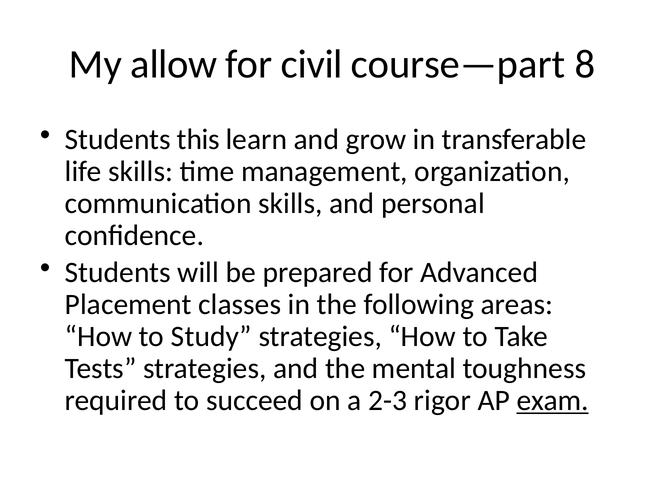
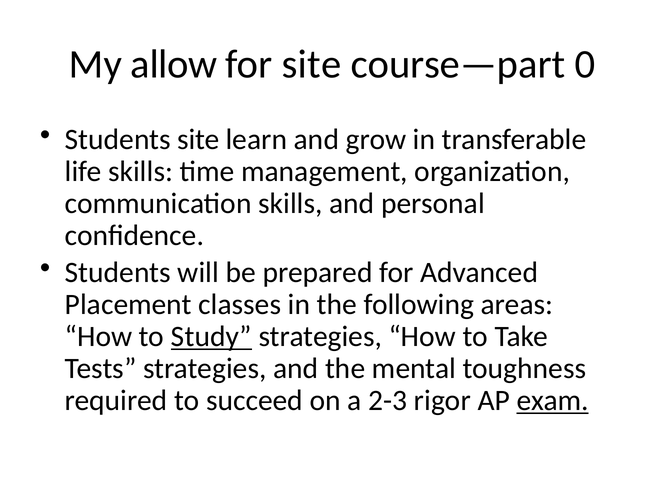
for civil: civil -> site (312, 64)
8: 8 -> 0 (585, 64)
Students this: this -> site (198, 140)
Study underline: none -> present (211, 336)
